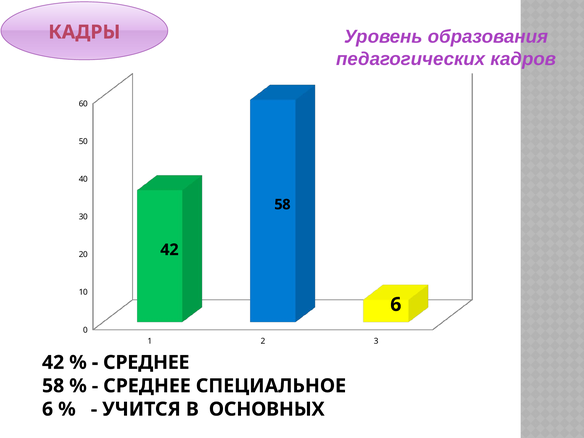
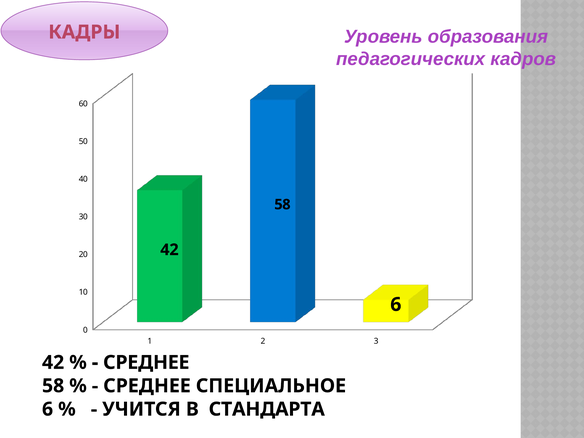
ОСНОВНЫХ: ОСНОВНЫХ -> СТАНДАРТА (267, 409)
